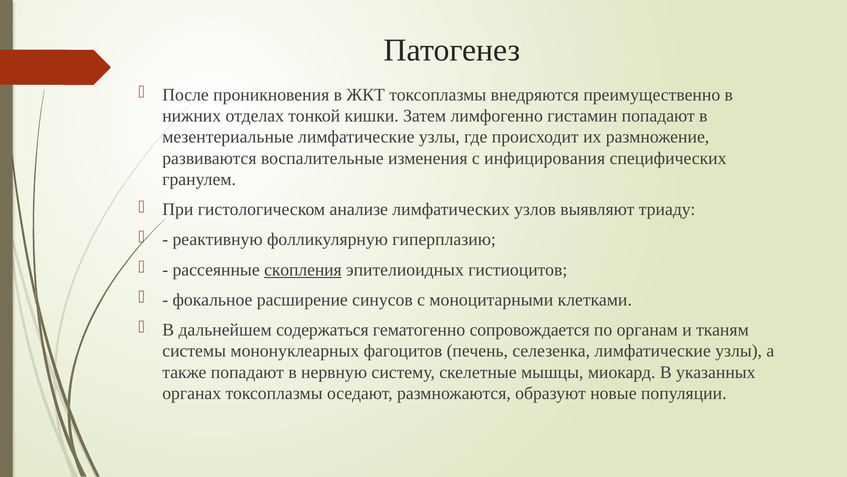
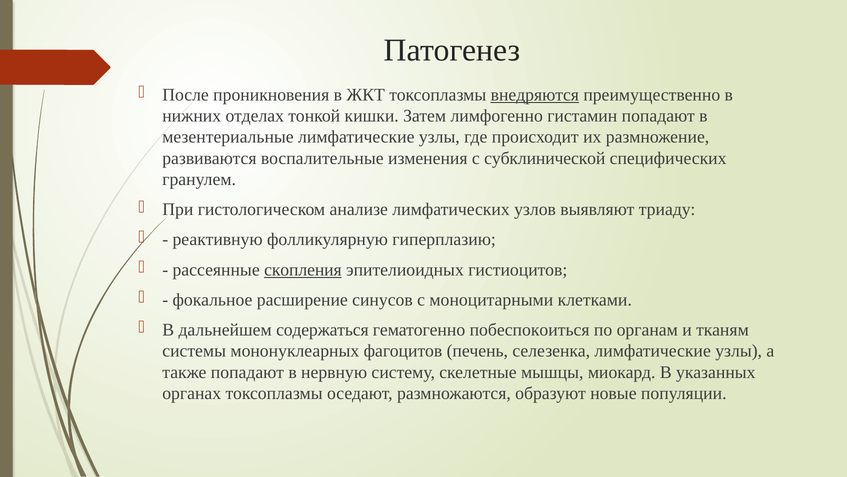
внедряются underline: none -> present (535, 95)
инфицирования: инфицирования -> субклинической (545, 158)
сопровождается: сопровождается -> побеспокоиться (530, 329)
